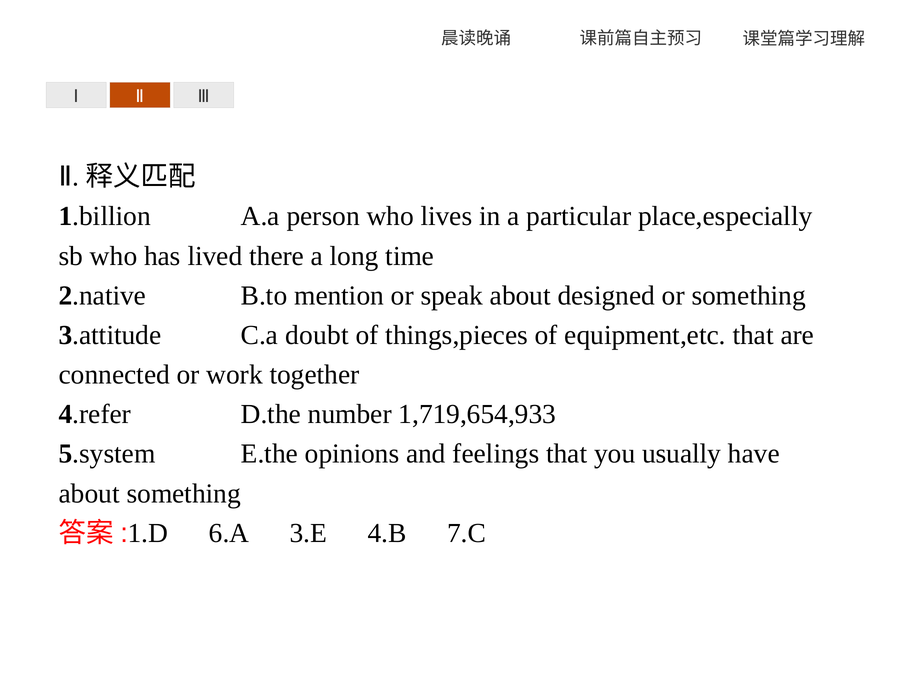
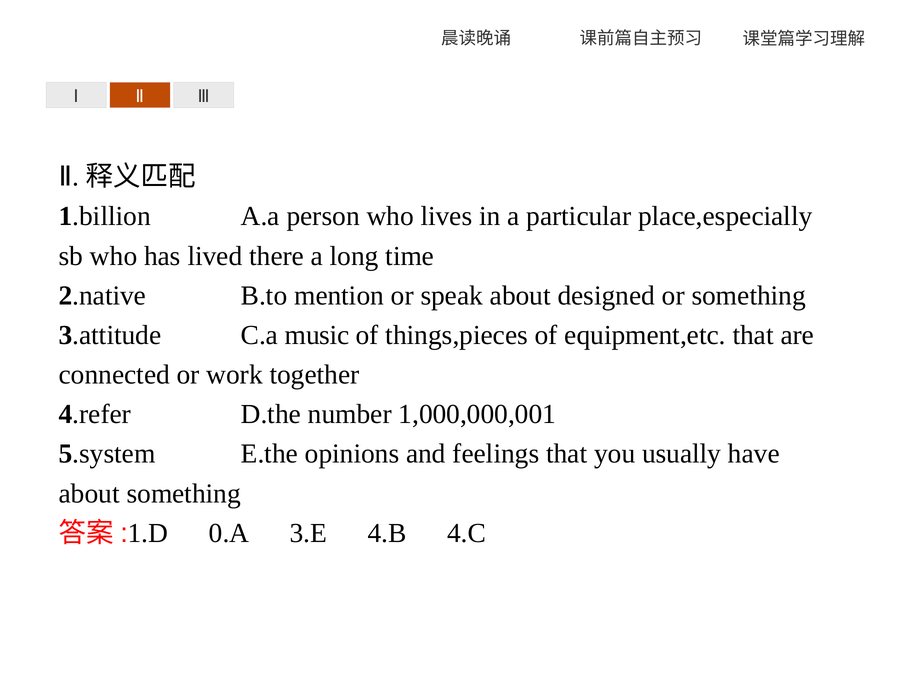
doubt: doubt -> music (317, 335)
1,719,654,933: 1,719,654,933 -> 1,000,000,001 (477, 414)
6.A: 6.A -> 0.A (229, 533)
7.C: 7.C -> 4.C (467, 533)
